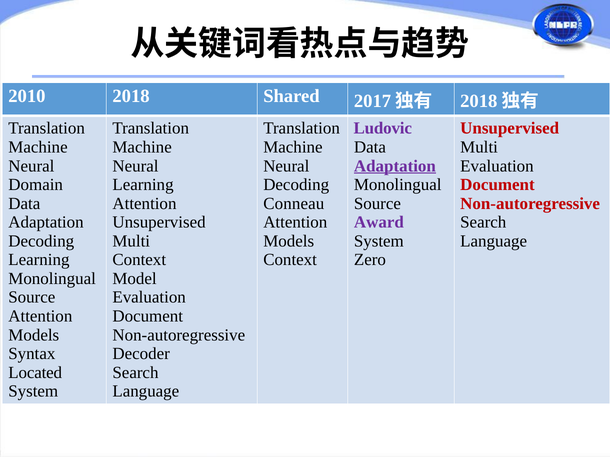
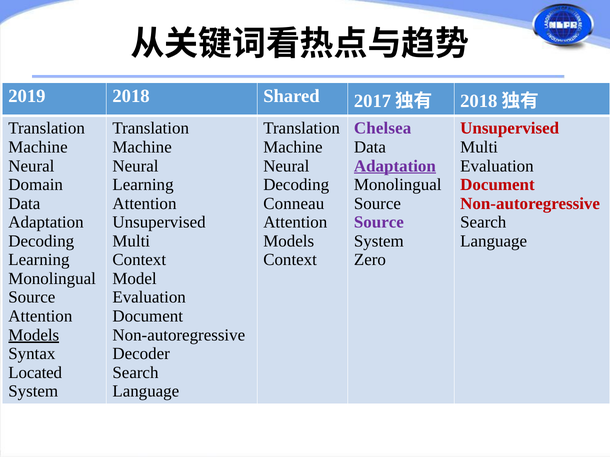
2010: 2010 -> 2019 (27, 96)
Ludovic: Ludovic -> Chelsea (383, 128)
Award: Award -> Source (379, 223)
Models underline: none -> present (34, 335)
